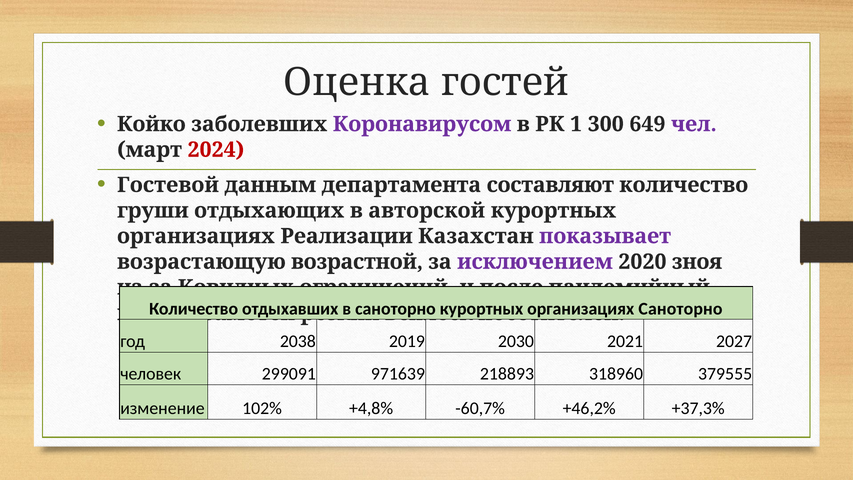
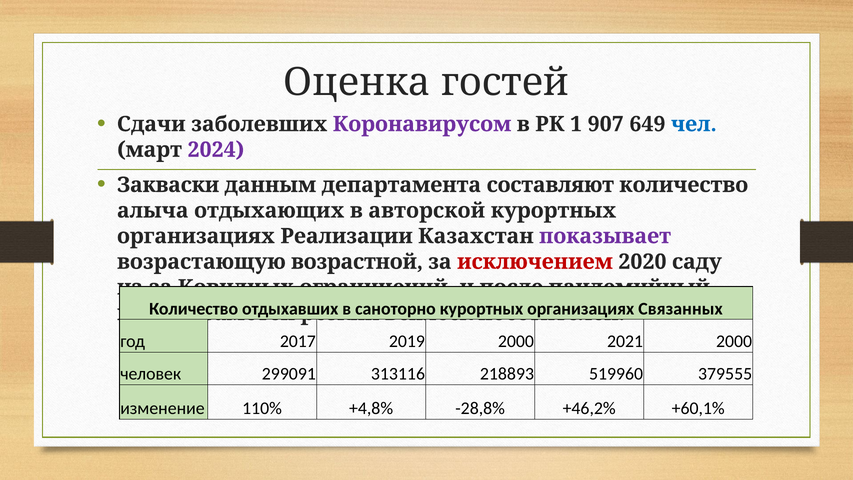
Койко: Койко -> Сдачи (151, 124)
300: 300 -> 907 (606, 124)
чел colour: purple -> blue (694, 124)
2024 colour: red -> purple (216, 150)
Гостевой: Гостевой -> Закваски (168, 185)
груши: груши -> алыча (153, 210)
исключением colour: purple -> red (535, 262)
зноя: зноя -> саду (697, 262)
Саноторно: Саноторно -> Связанных (681, 309)
2038: 2038 -> 2017 (298, 341)
2019 2030: 2030 -> 2000 (516, 341)
2021 2027: 2027 -> 2000 (734, 341)
971639: 971639 -> 313116 (398, 374)
318960: 318960 -> 519960 (616, 374)
102%: 102% -> 110% (262, 408)
-60,7%: -60,7% -> -28,8% (480, 408)
+37,3%: +37,3% -> +60,1% (698, 408)
